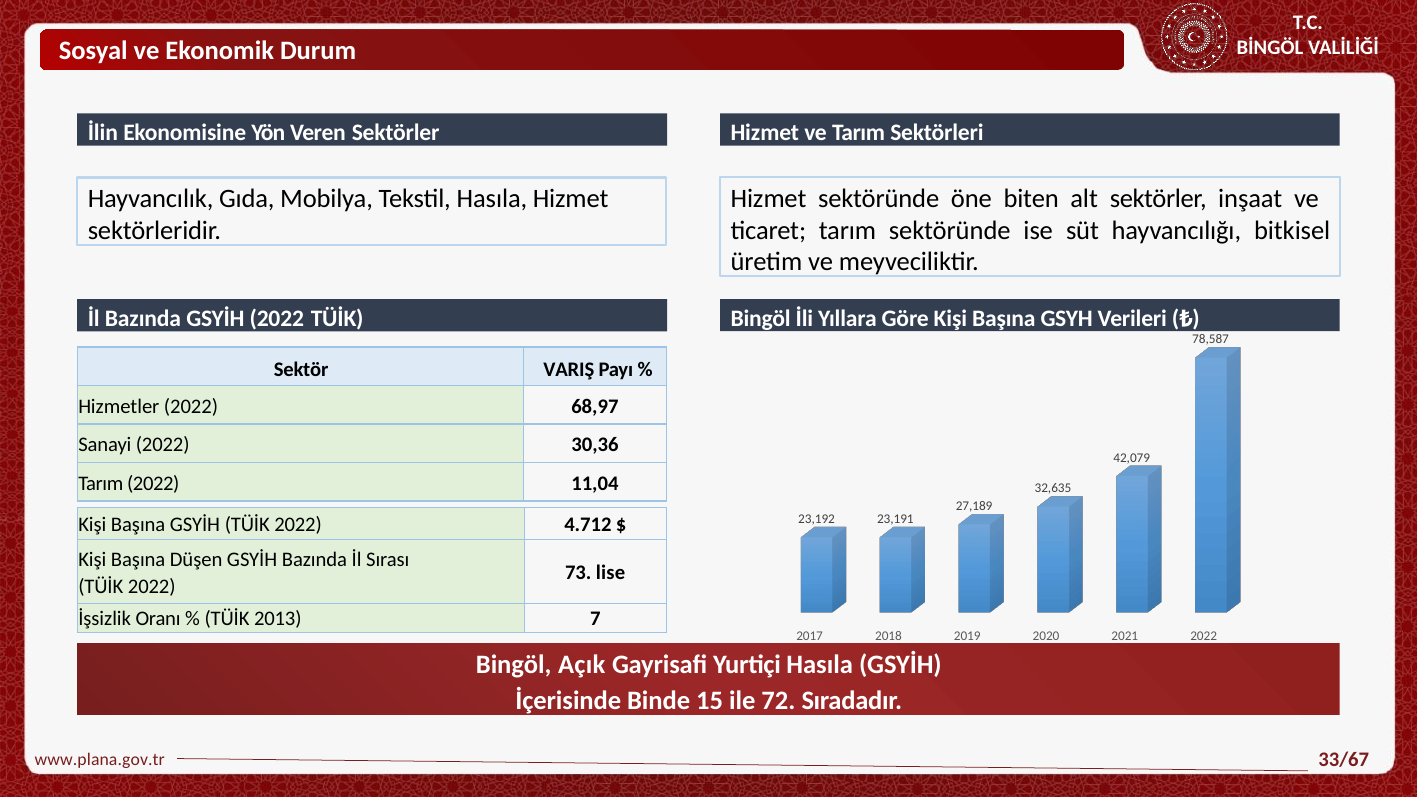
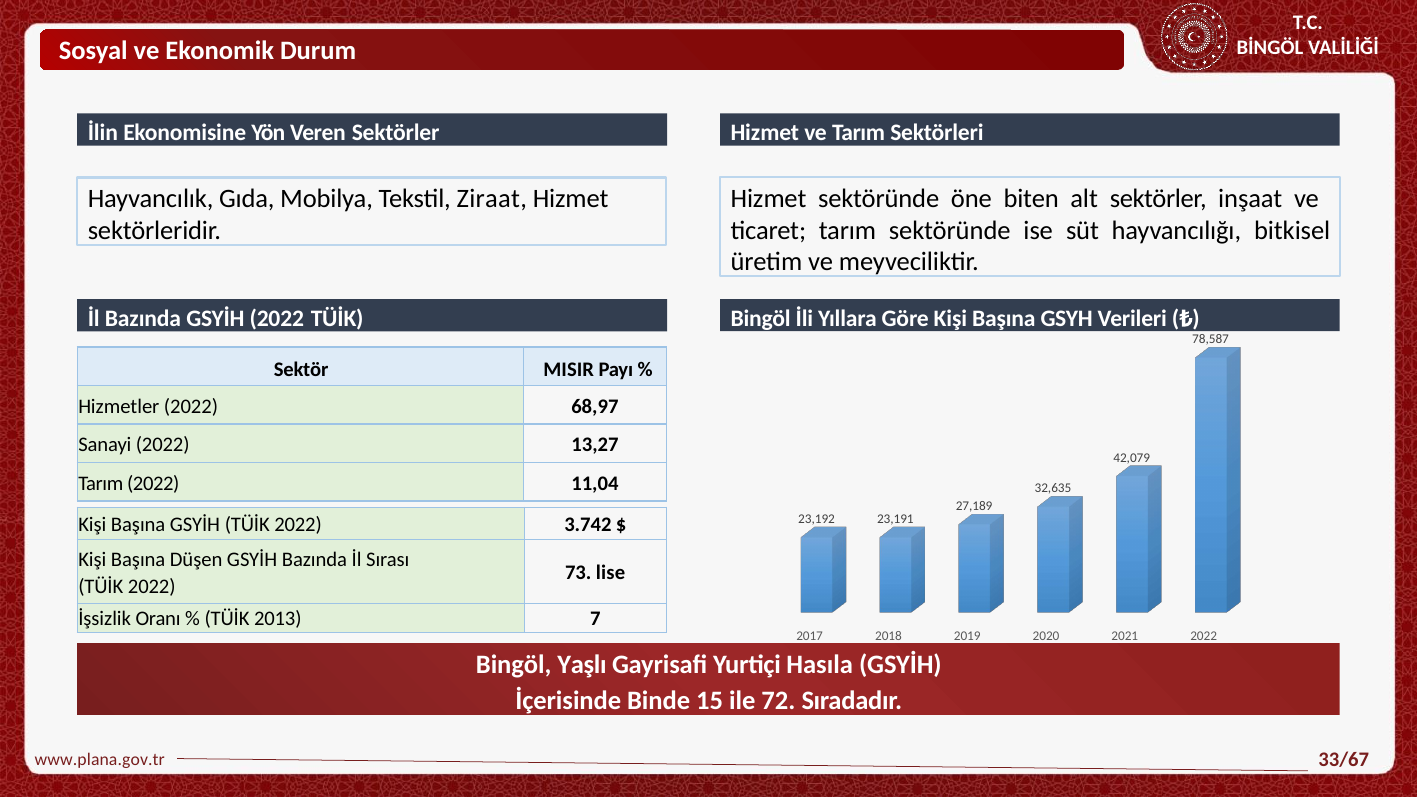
Tekstil Hasıla: Hasıla -> Ziraat (492, 199)
VARIŞ: VARIŞ -> MISIR (569, 369)
30,36: 30,36 -> 13,27 (595, 445)
4.712: 4.712 -> 3.742 (588, 525)
Açık: Açık -> Yaşlı (582, 665)
